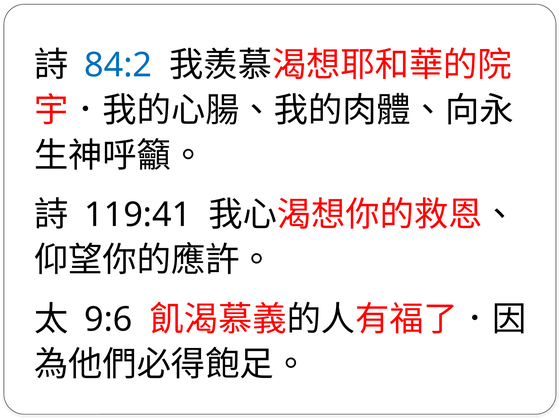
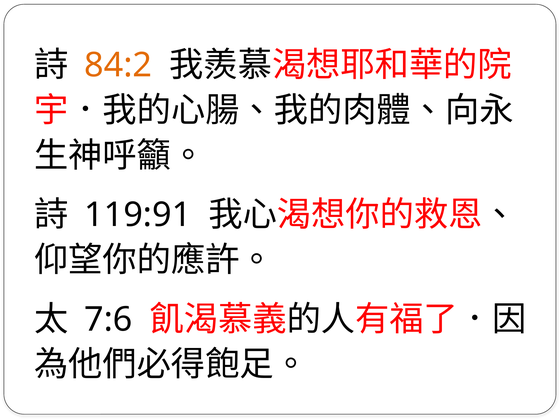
84:2 colour: blue -> orange (118, 65)
119:41: 119:41 -> 119:91 (138, 215)
9:6: 9:6 -> 7:6 (108, 319)
